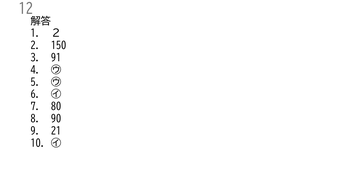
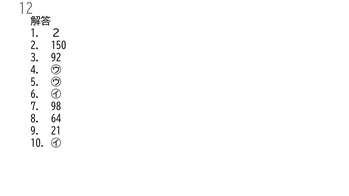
91: 91 -> 92 (56, 58)
80: 80 -> 98 (56, 107)
90: 90 -> 64 (56, 119)
